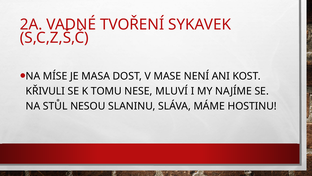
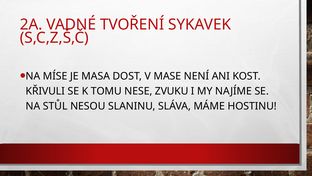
MLUVÍ: MLUVÍ -> ZVUKU (172, 91)
